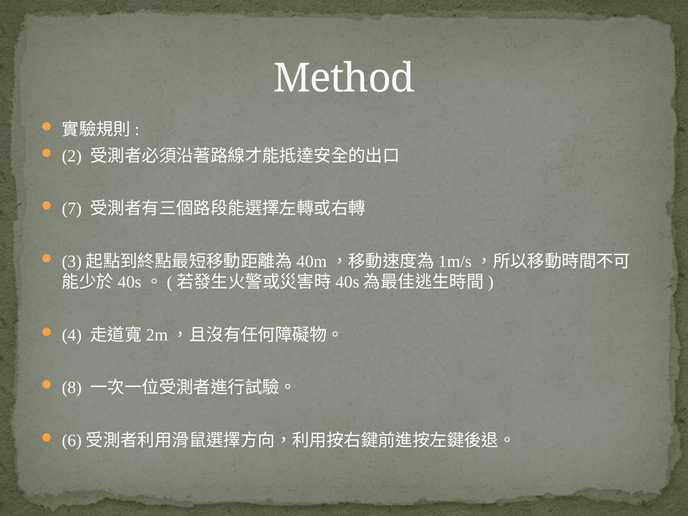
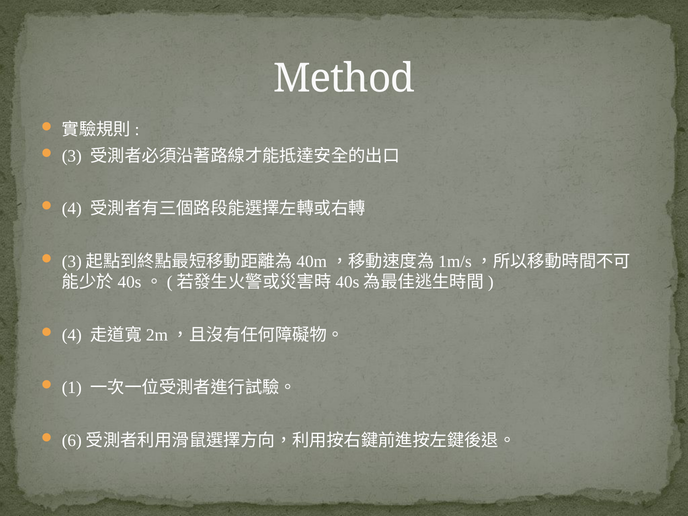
2: 2 -> 3 (72, 156)
7: 7 -> 4 (72, 209)
8: 8 -> 1 (72, 388)
